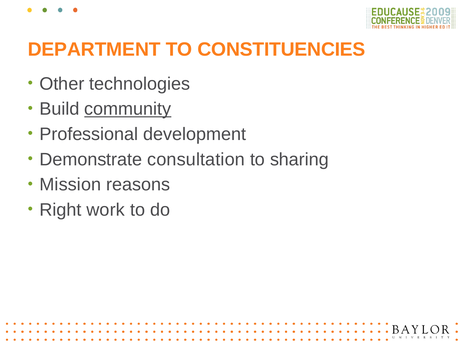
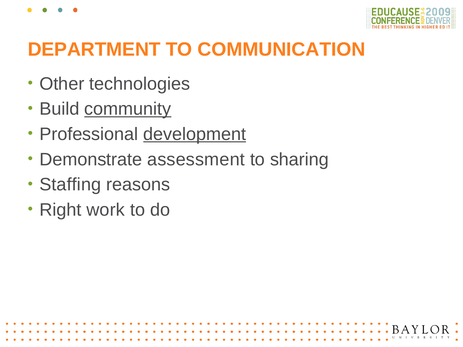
CONSTITUENCIES: CONSTITUENCIES -> COMMUNICATION (281, 50)
development underline: none -> present (195, 134)
consultation: consultation -> assessment (196, 160)
Mission: Mission -> Staffing (70, 185)
